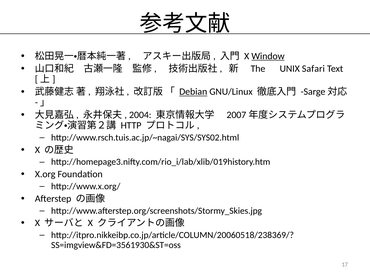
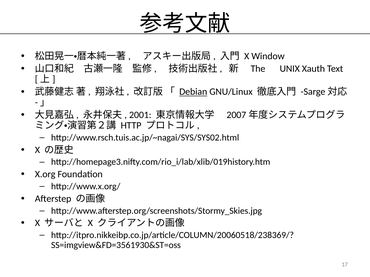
Window underline: present -> none (268, 56)
Safari: Safari -> Xauth (313, 69)
2004: 2004 -> 2001 (140, 115)
